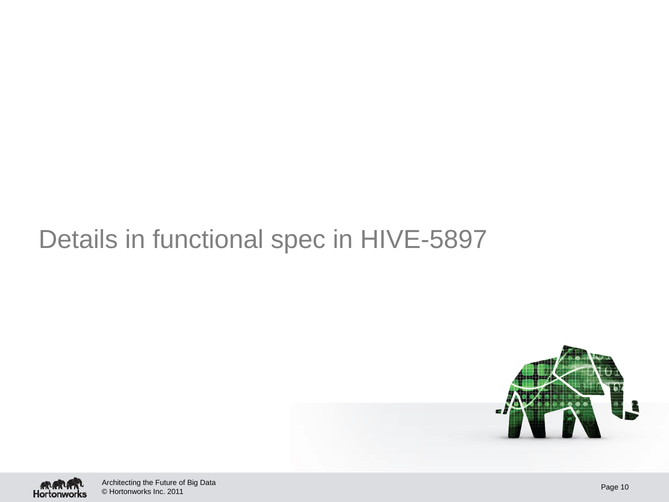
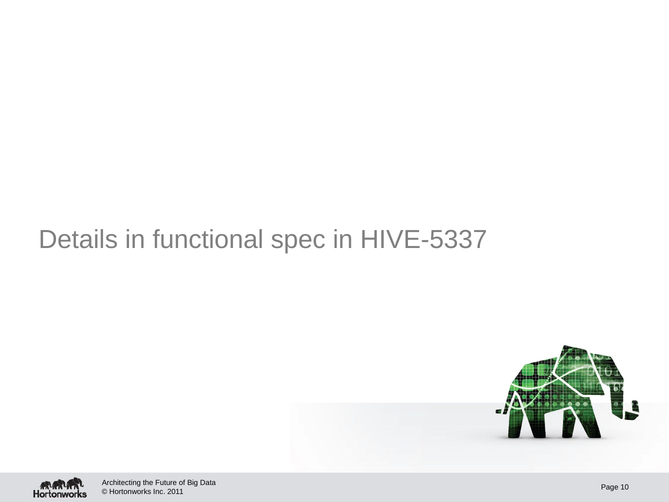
HIVE-5897: HIVE-5897 -> HIVE-5337 (424, 240)
